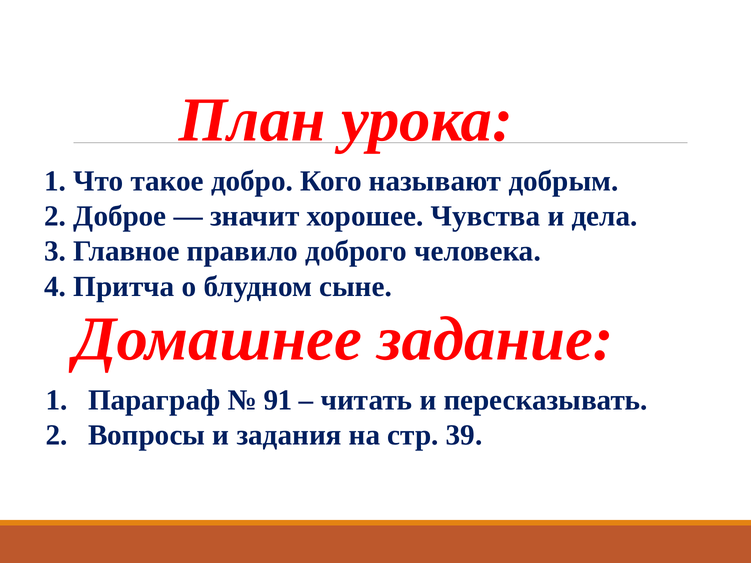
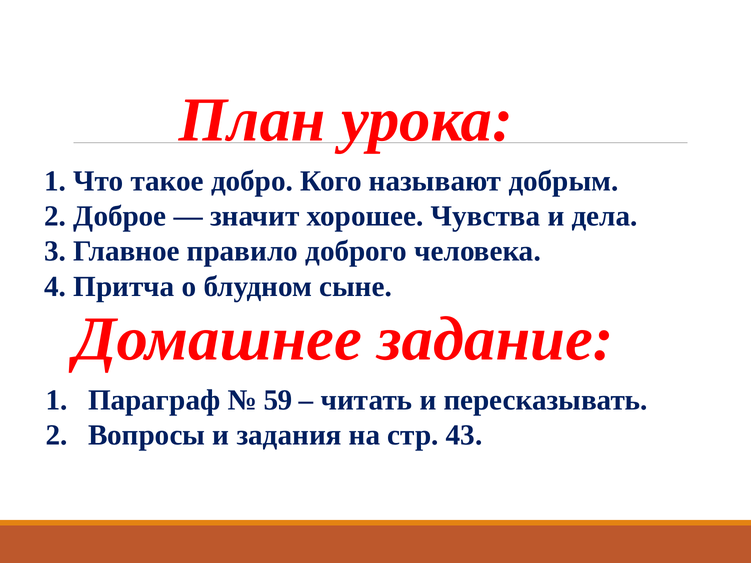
91: 91 -> 59 (278, 400)
39: 39 -> 43 (464, 435)
